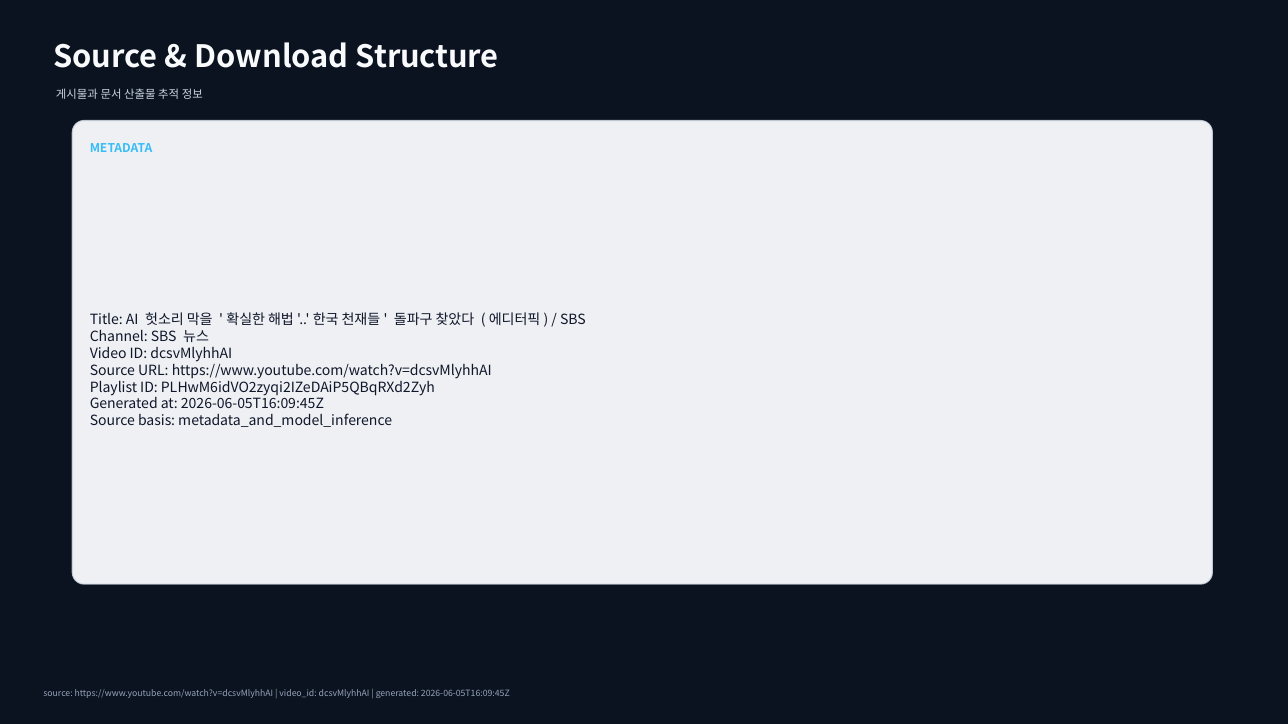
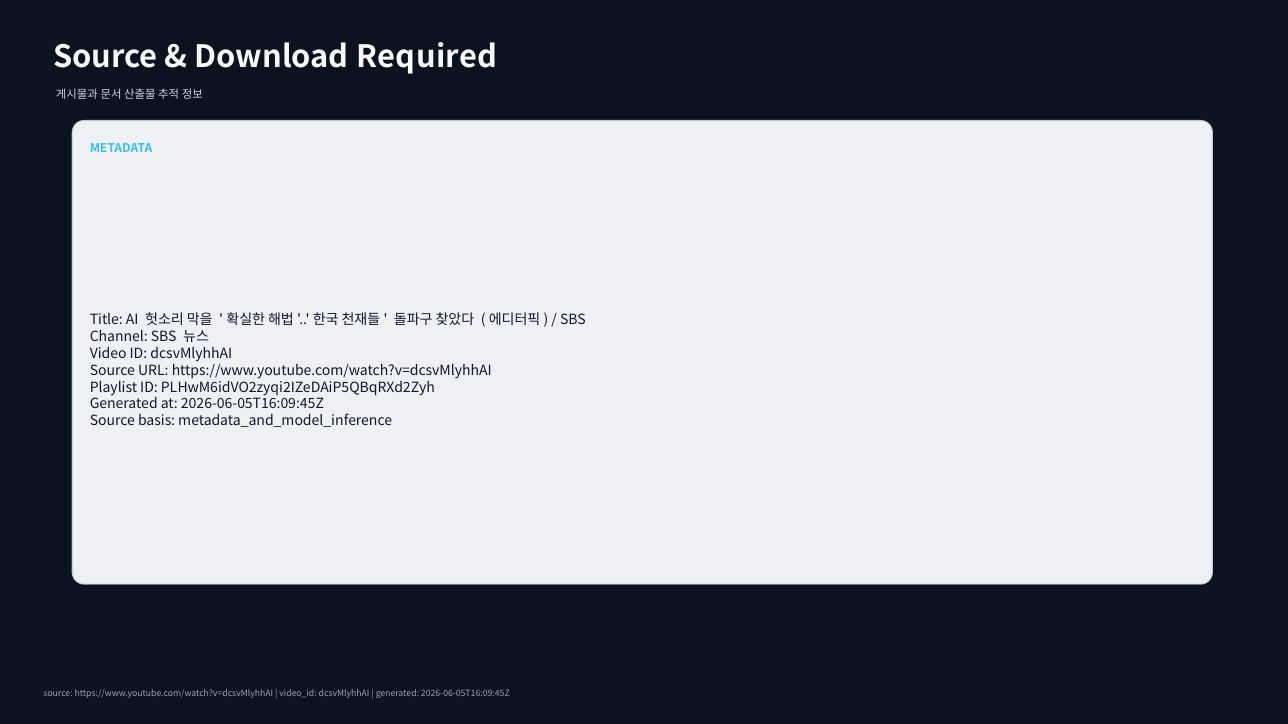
Structure: Structure -> Required (427, 58)
